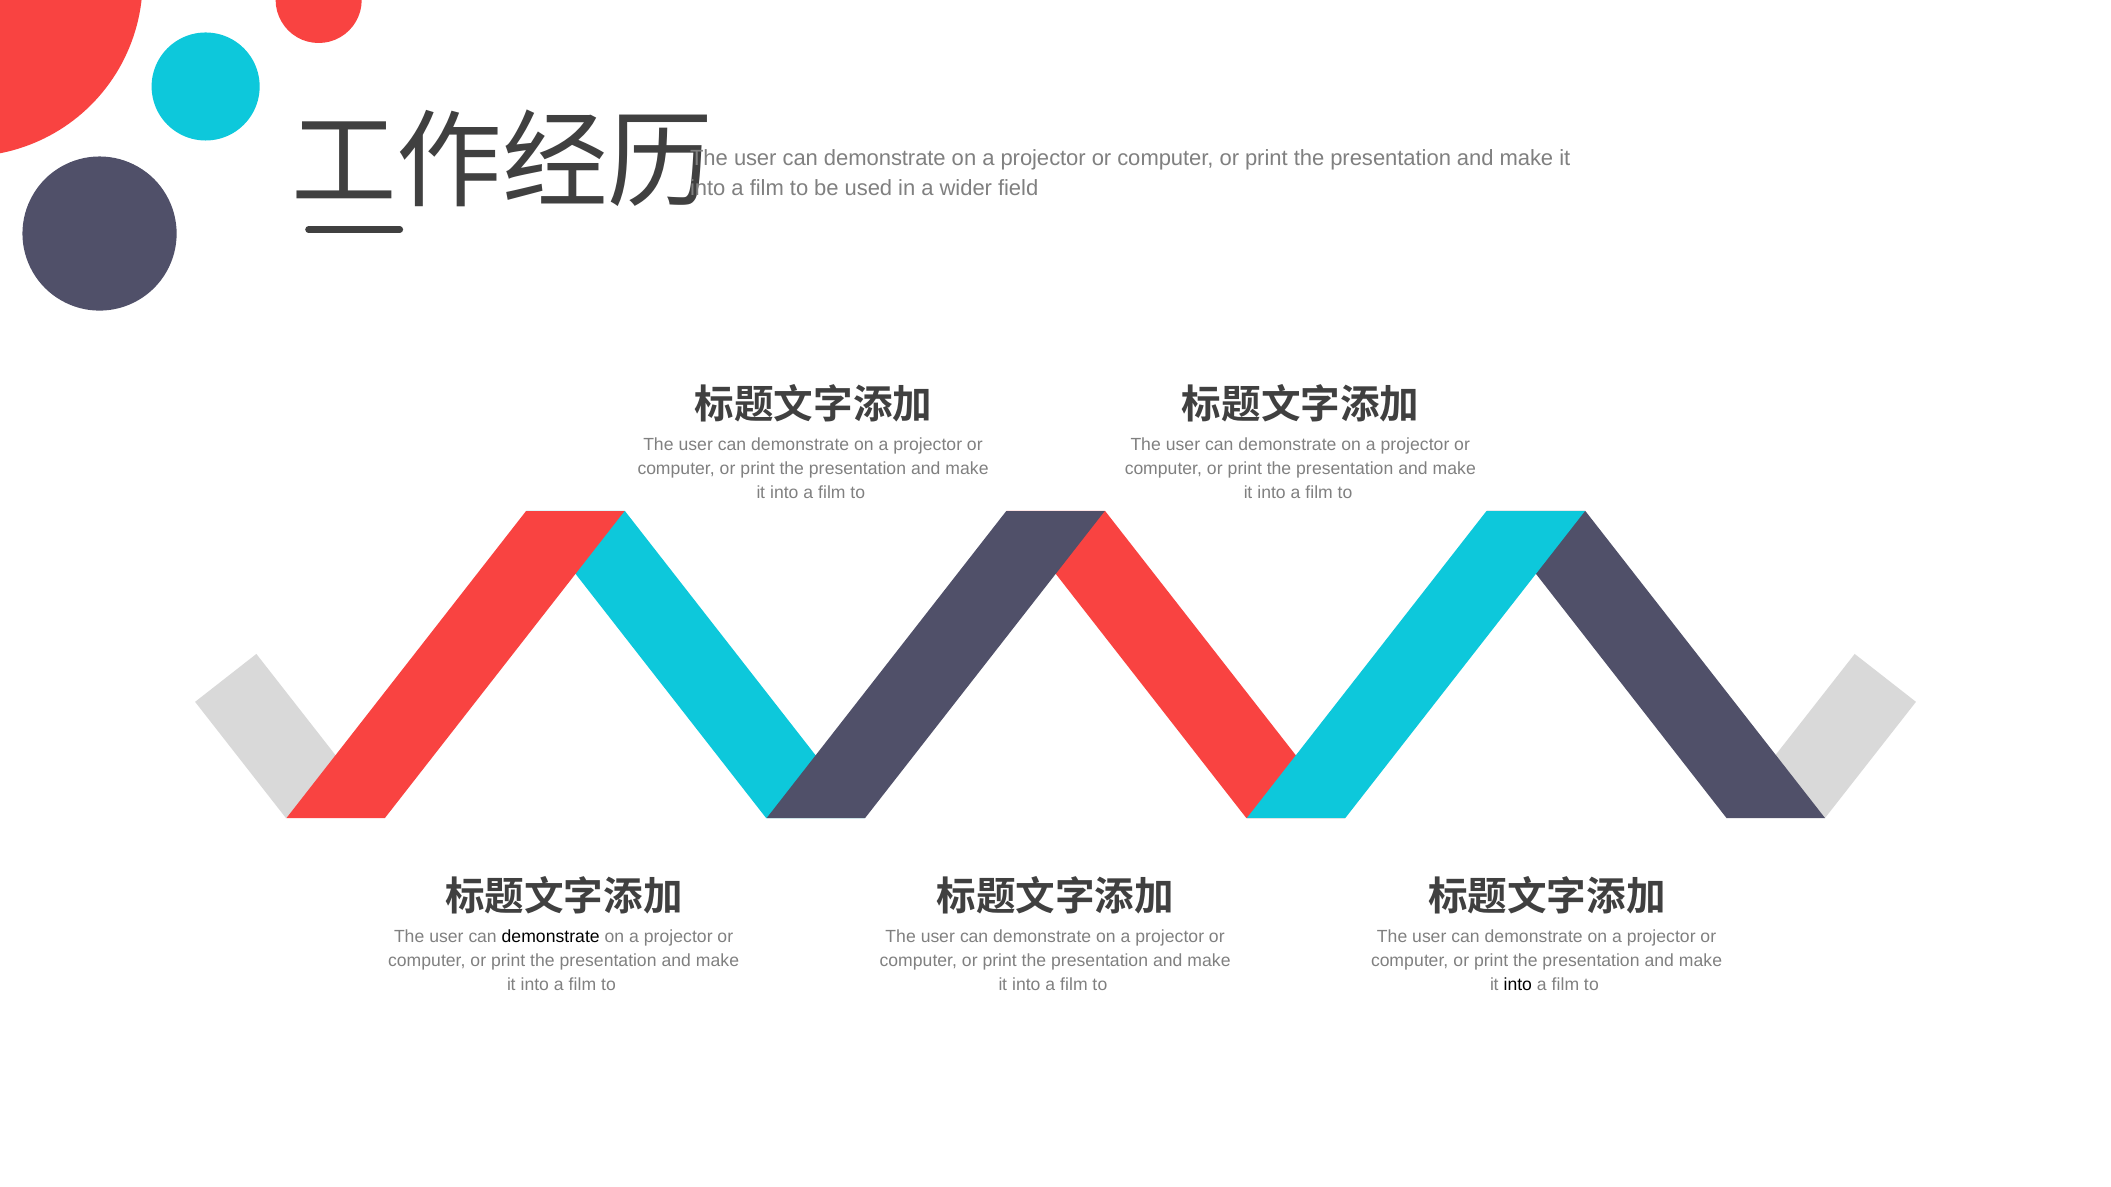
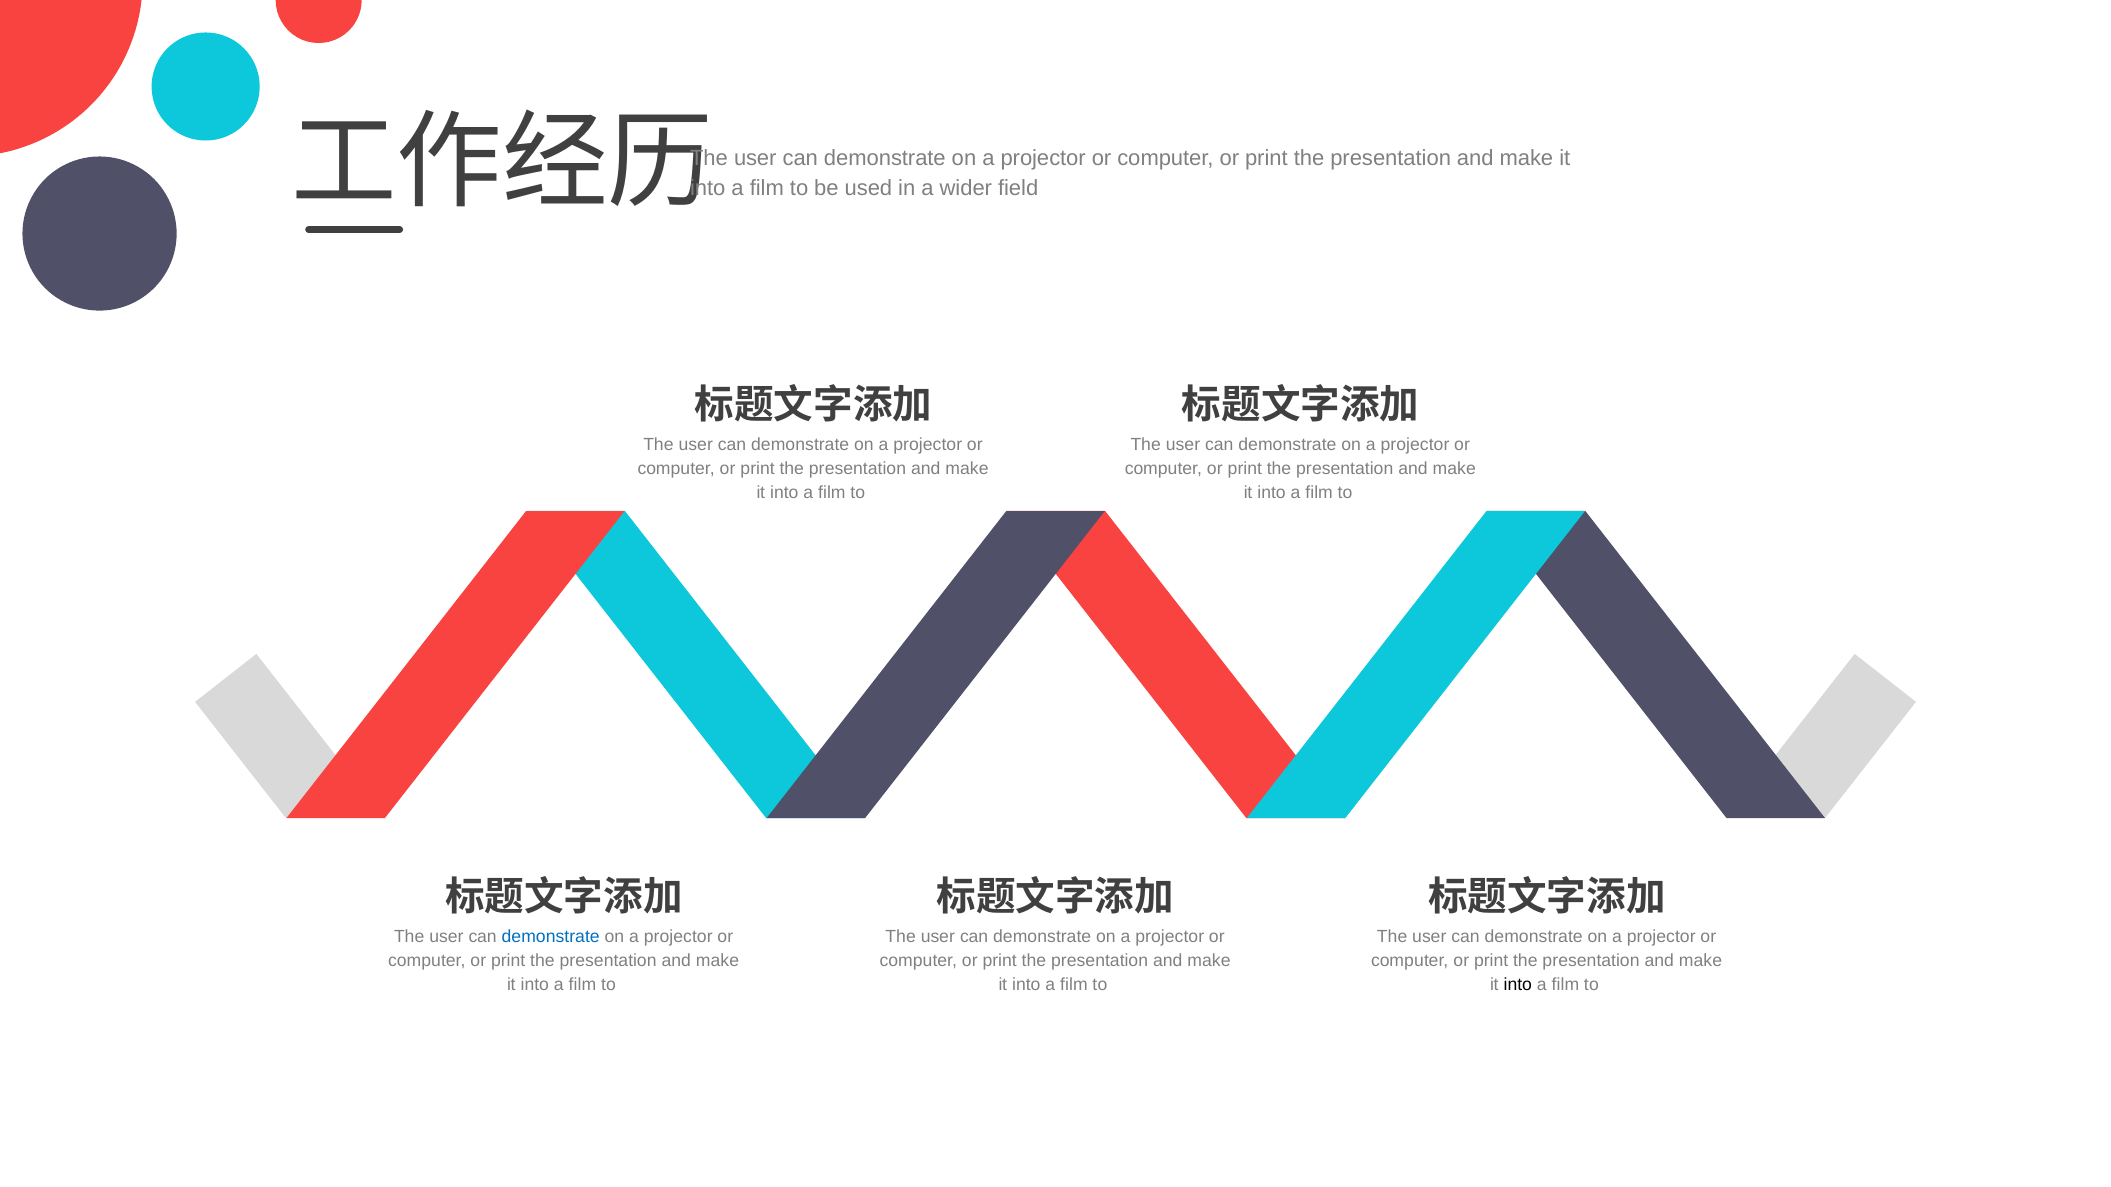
demonstrate colour: black -> blue (551, 937)
